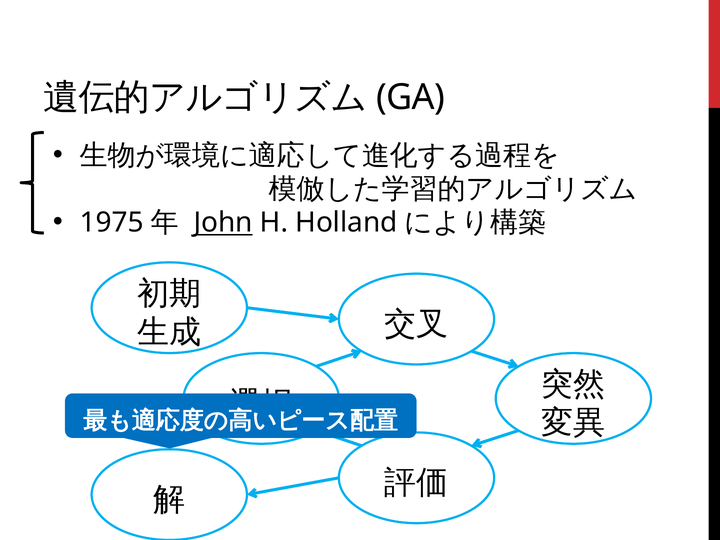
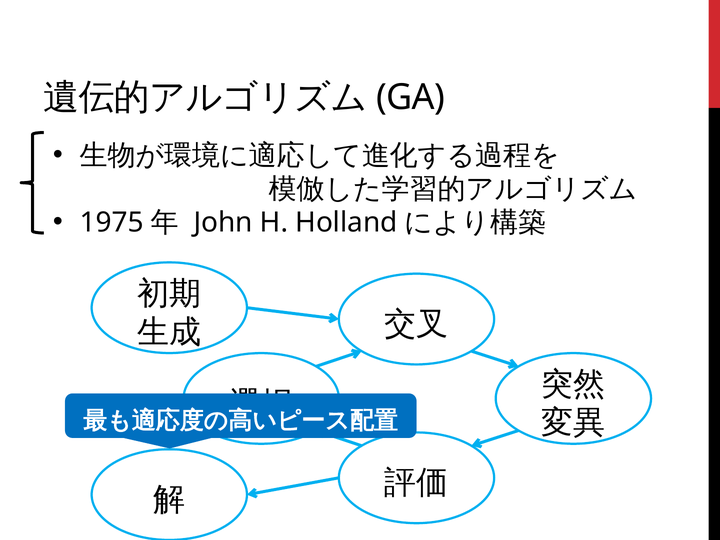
John underline: present -> none (223, 223)
